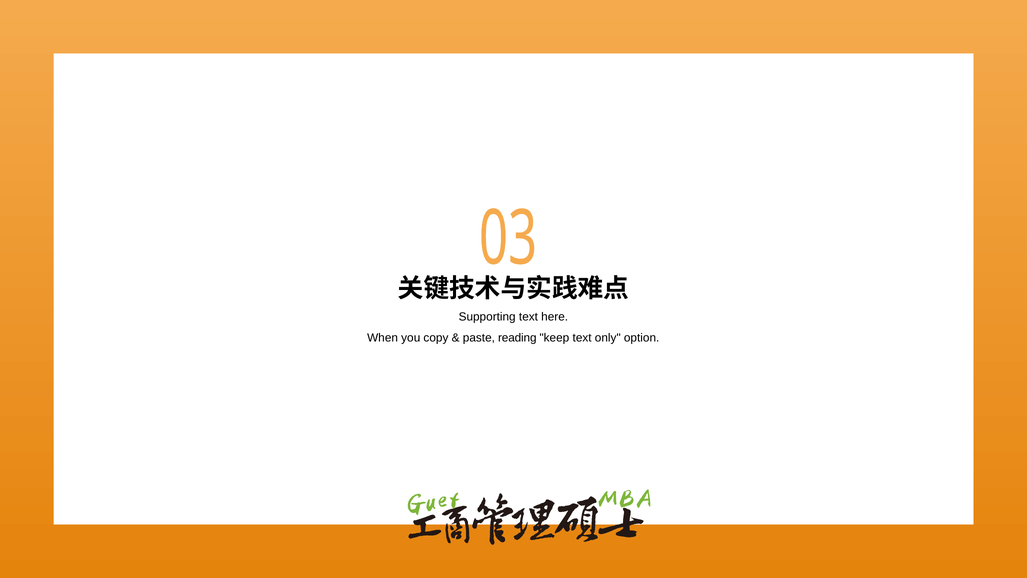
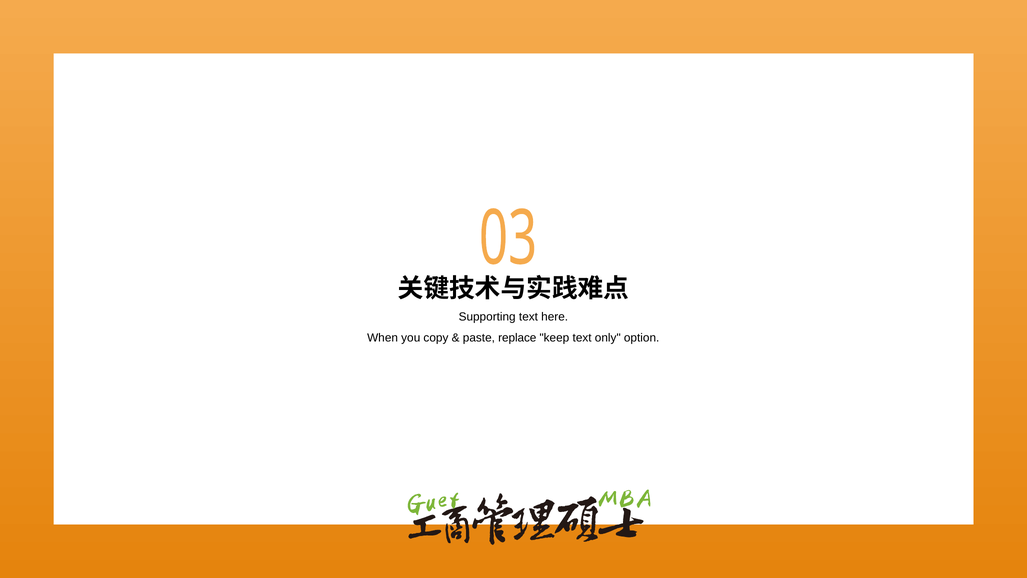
reading: reading -> replace (517, 337)
